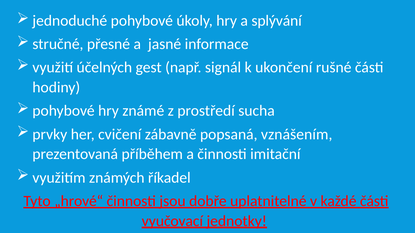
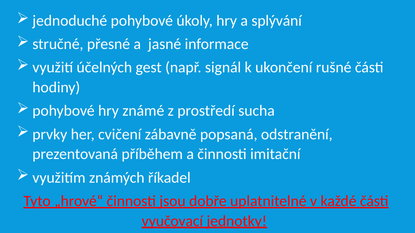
vznášením: vznášením -> odstranění (297, 134)
